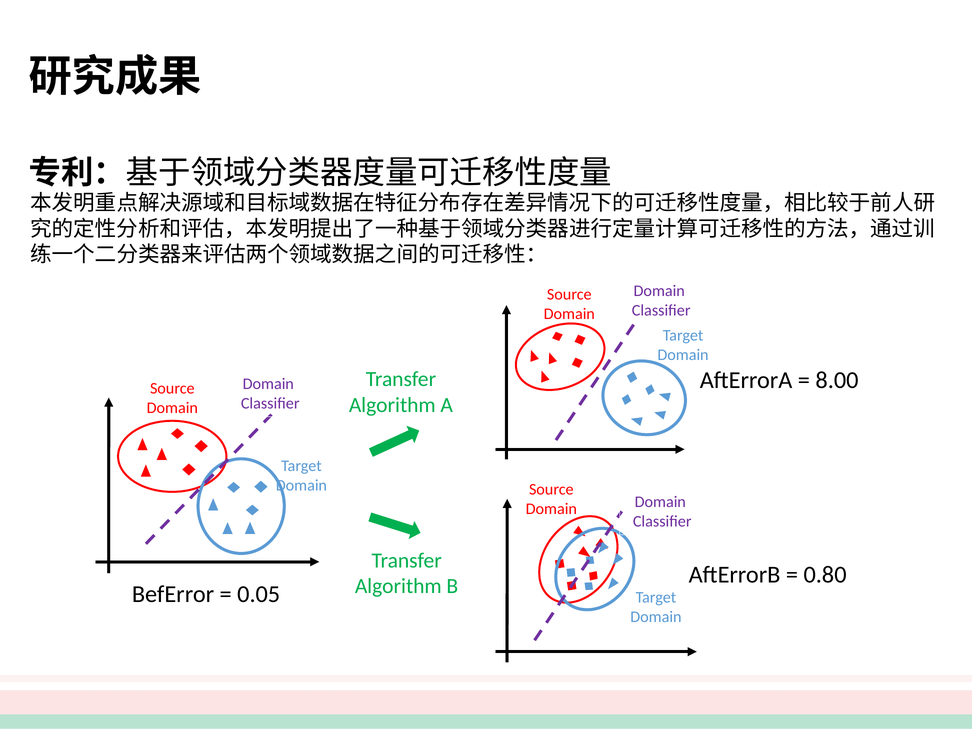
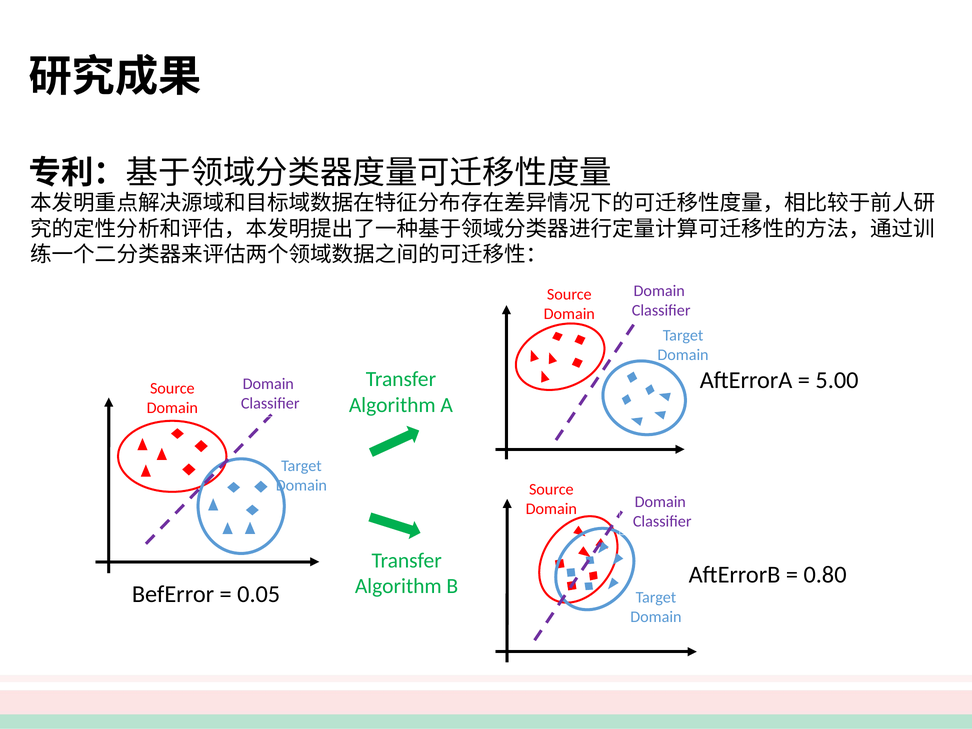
8.00: 8.00 -> 5.00 (837, 380)
